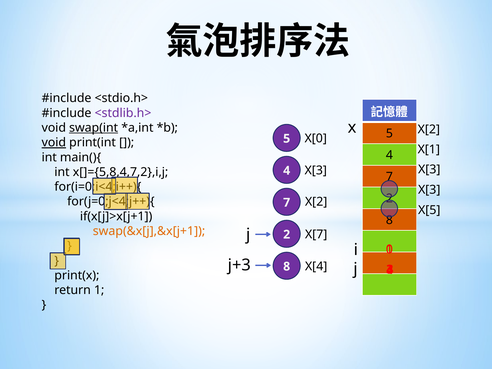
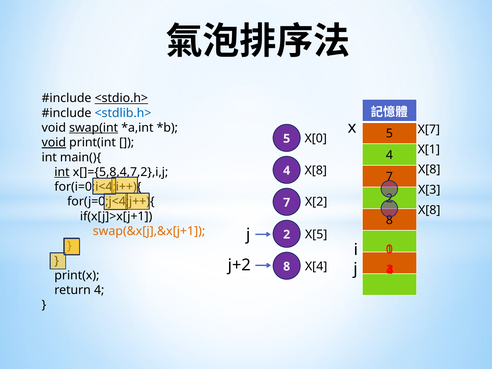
<stdio.h> underline: none -> present (121, 98)
<stdlib.h> colour: purple -> blue (123, 113)
X[2: X[2 -> X[7 (429, 129)
X[3: X[3 -> X[8 (429, 169)
X[3: X[3 -> X[8 (316, 171)
int underline: none -> present (62, 172)
X[5: X[5 -> X[8 (429, 210)
X[7: X[7 -> X[5 (316, 234)
j+3: j+3 -> j+2 (239, 265)
return 1: 1 -> 4 (99, 290)
